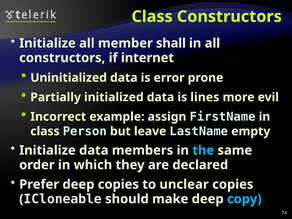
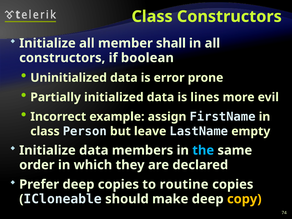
internet: internet -> boolean (147, 58)
unclear: unclear -> routine (184, 184)
copy colour: light blue -> yellow (244, 199)
